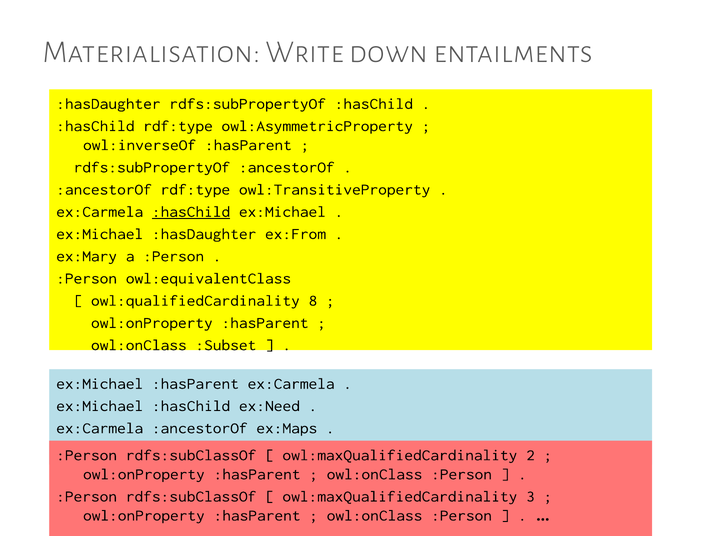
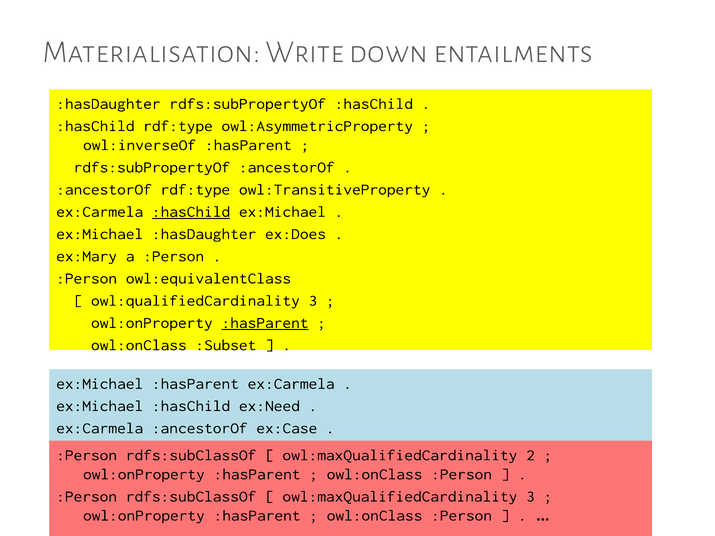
ex:From: ex:From -> ex:Does (296, 234)
owl:qualifiedCardinality 8: 8 -> 3 (313, 301)
:hasParent underline: none -> present (265, 323)
ex:Maps: ex:Maps -> ex:Case (287, 428)
